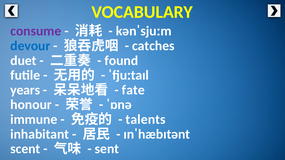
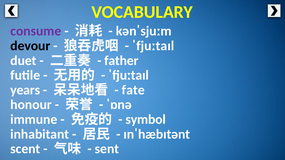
devour colour: blue -> black (30, 46)
catches: catches -> ˈfjuːtaɪl (153, 46)
found: found -> father (121, 61)
talents: talents -> symbol (146, 120)
